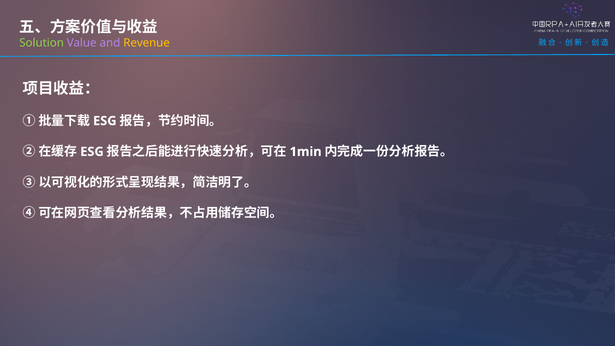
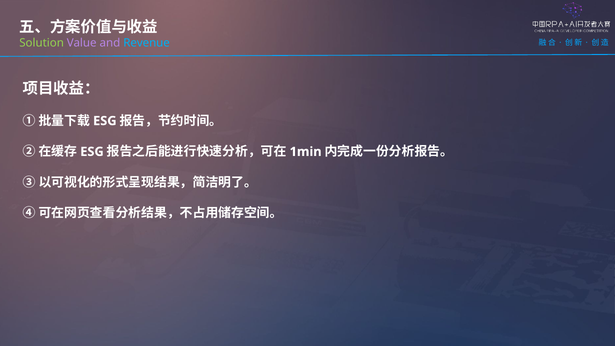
Revenue colour: yellow -> light blue (147, 43)
